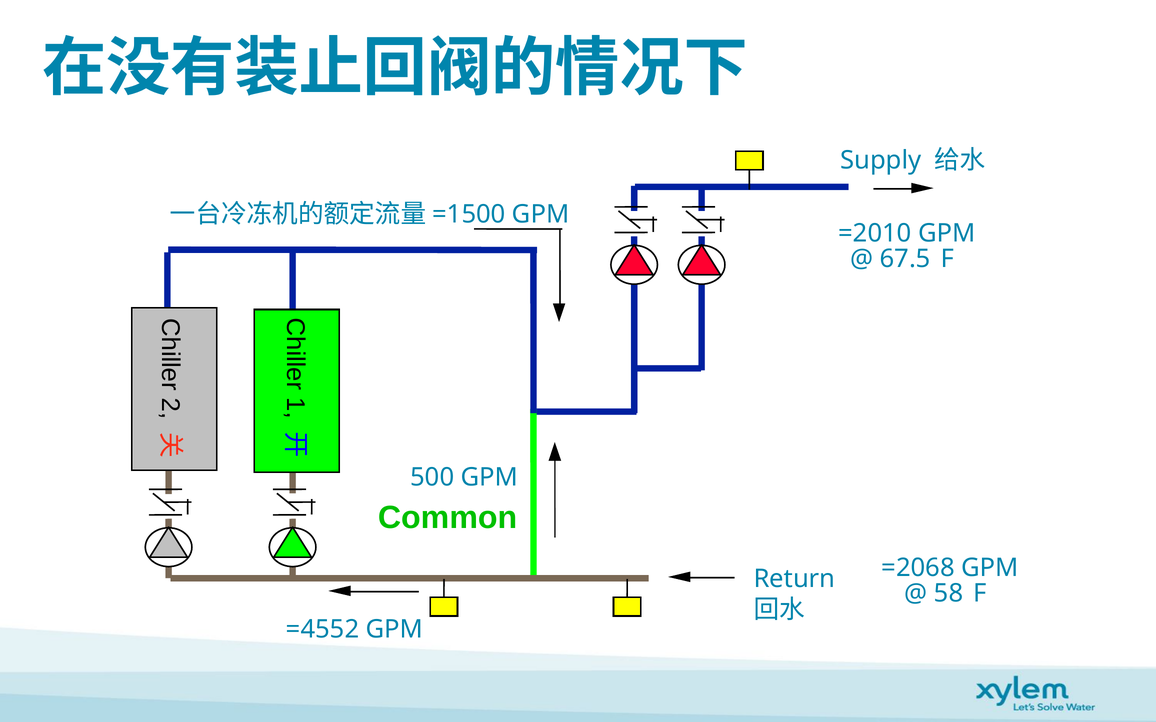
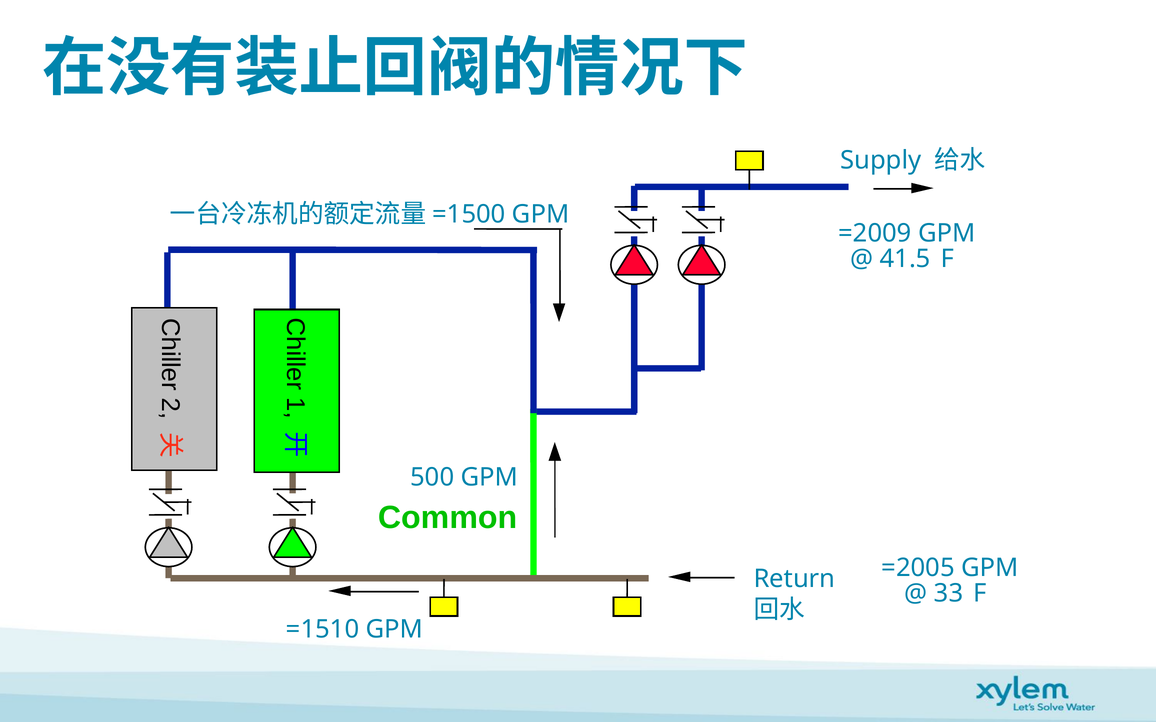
=2010: =2010 -> =2009 (875, 233)
67.5: 67.5 -> 41.5 (905, 259)
=2068: =2068 -> =2005 (918, 568)
58: 58 -> 33 (949, 594)
=4552: =4552 -> =1510 (323, 630)
